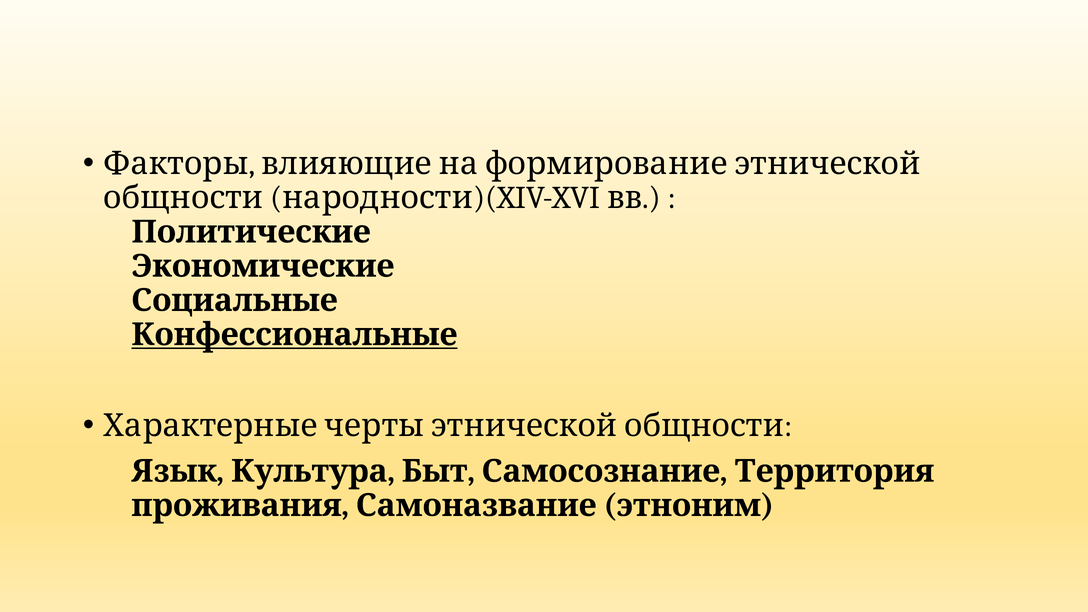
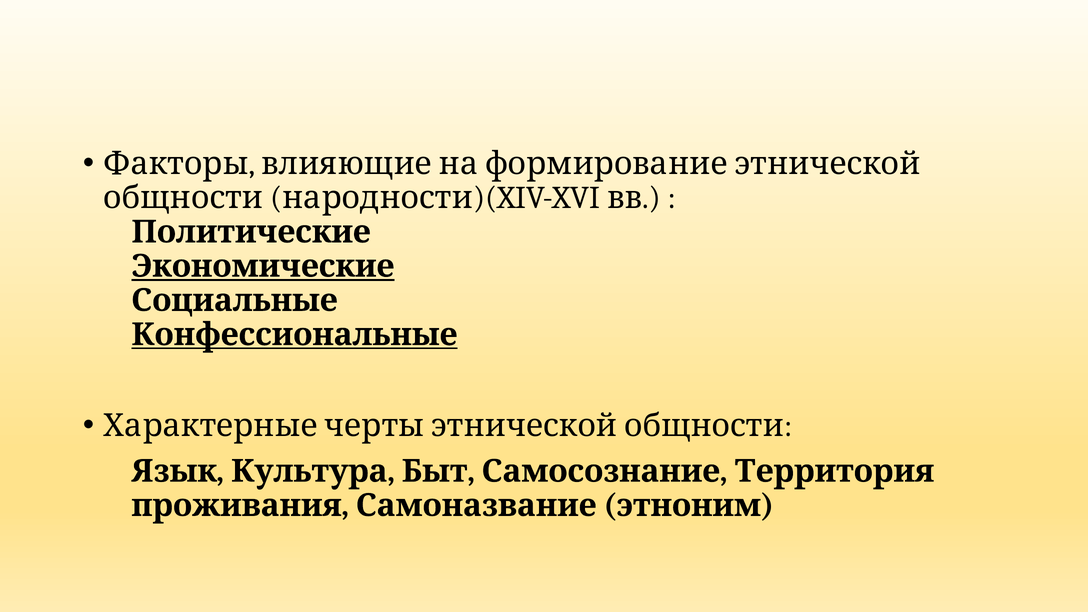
Экономические underline: none -> present (263, 266)
